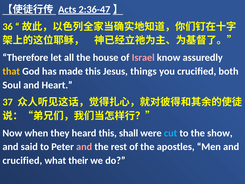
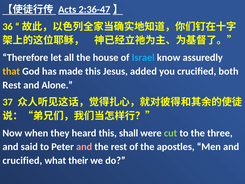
Israel colour: pink -> light blue (143, 57)
things: things -> added (143, 71)
Soul: Soul -> Rest (12, 85)
Heart: Heart -> Alone (57, 85)
cut colour: light blue -> light green (171, 133)
show: show -> three (220, 133)
